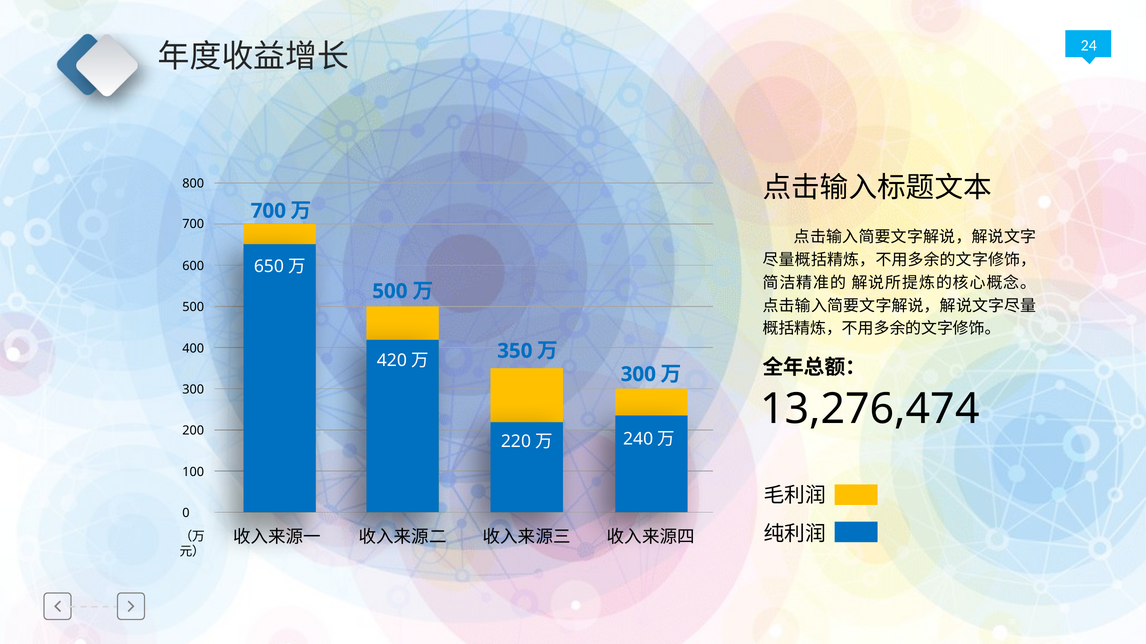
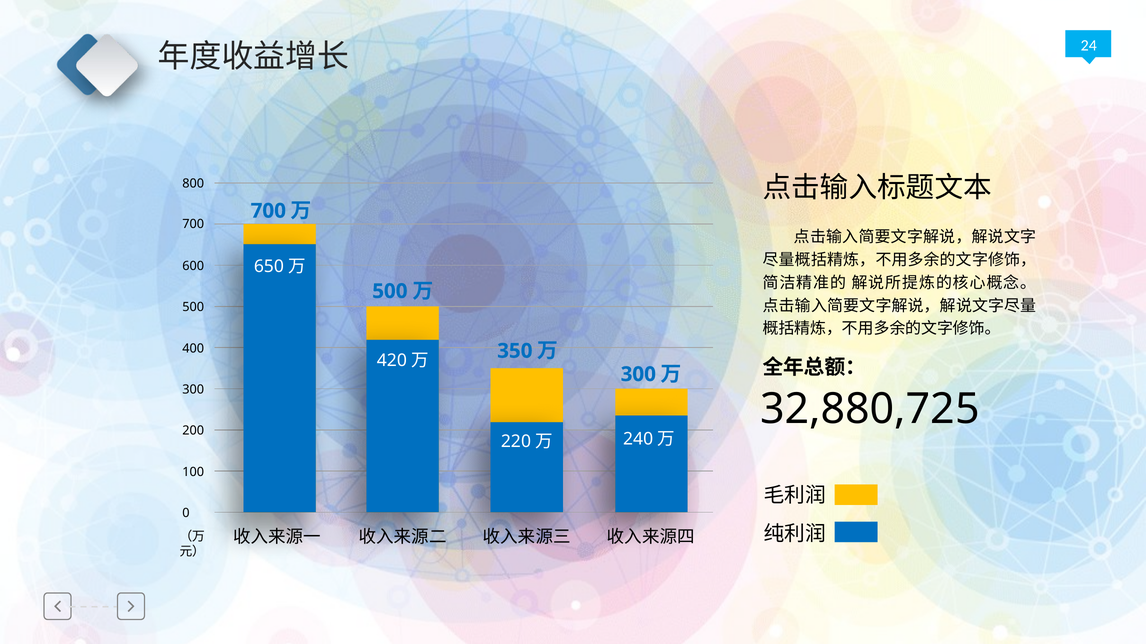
13,276,474: 13,276,474 -> 32,880,725 (870, 409)
